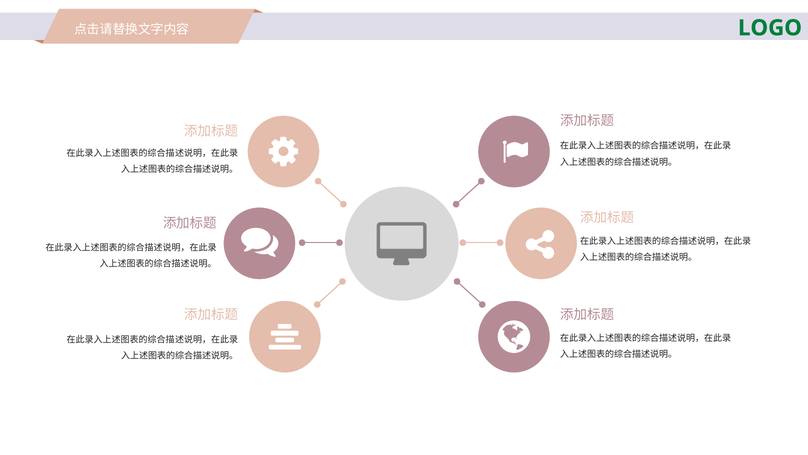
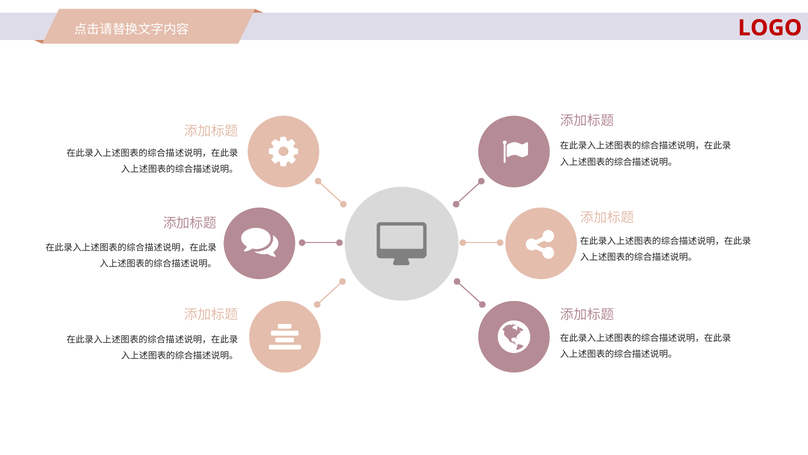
LOGO colour: green -> red (770, 28)
